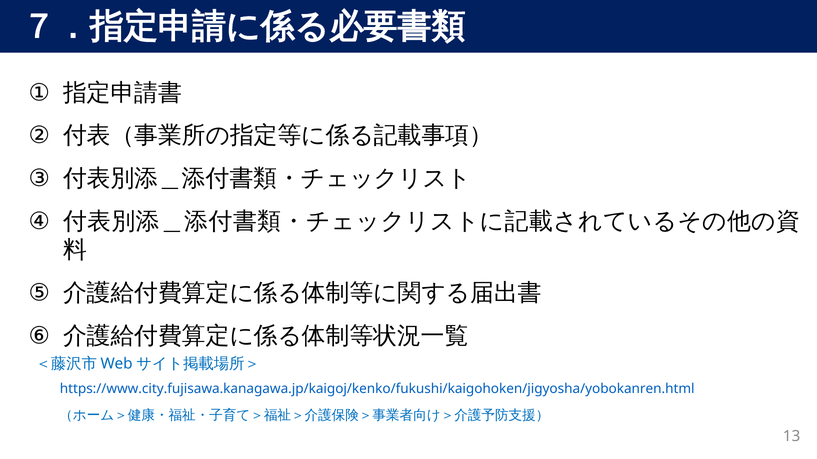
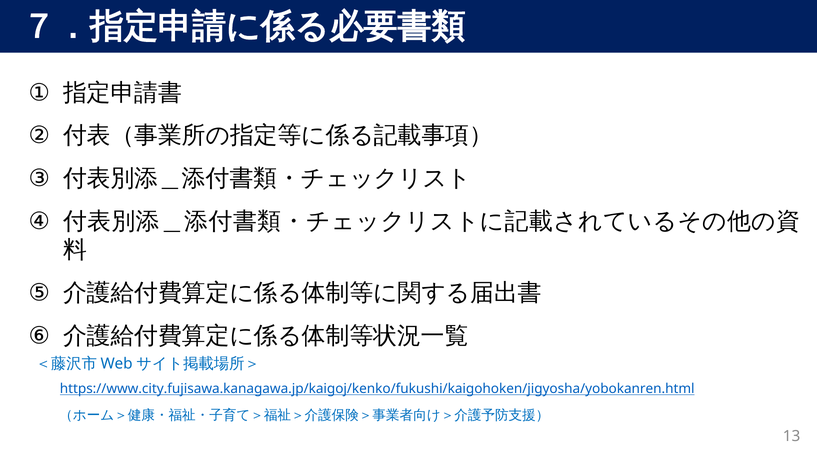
https://www.city.fujisawa.kanagawa.jp/kaigoj/kenko/fukushi/kaigohoken/jigyosha/yobokanren.html underline: none -> present (377, 389)
